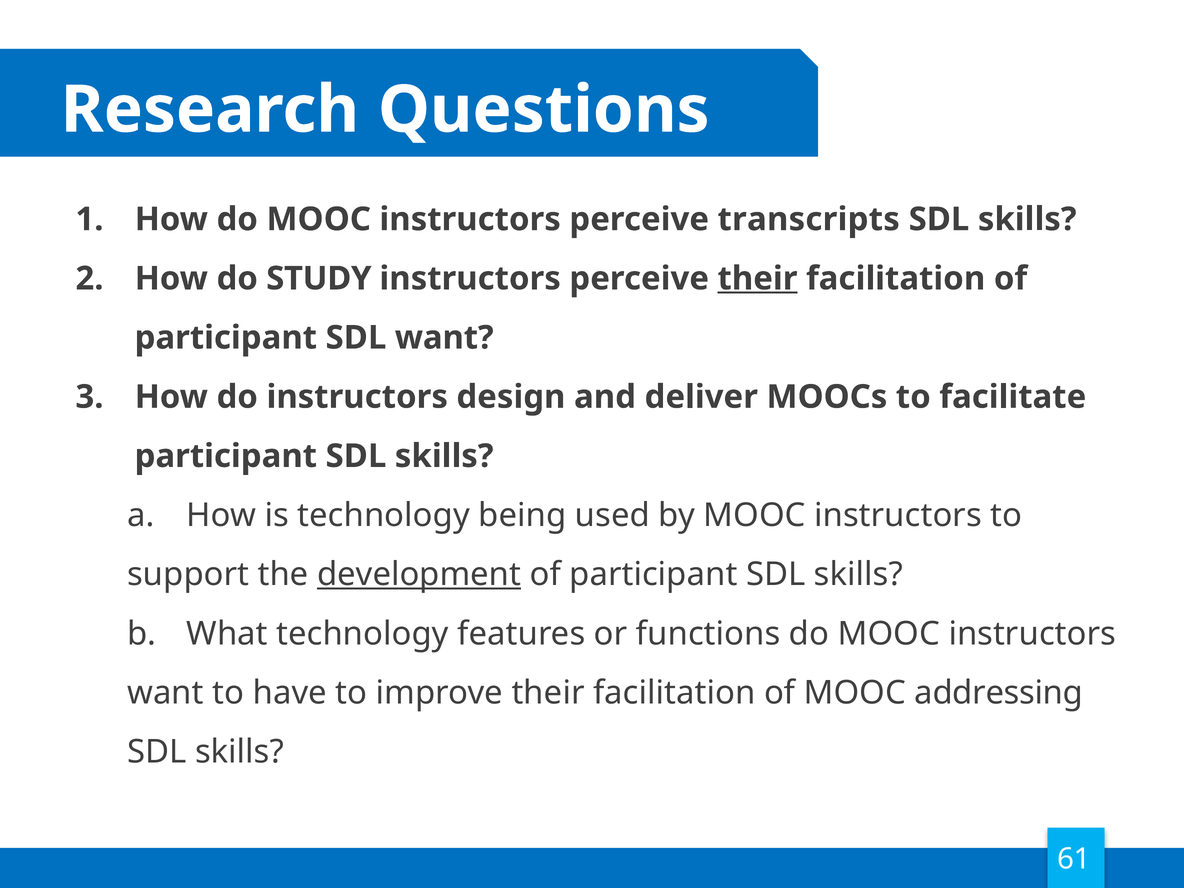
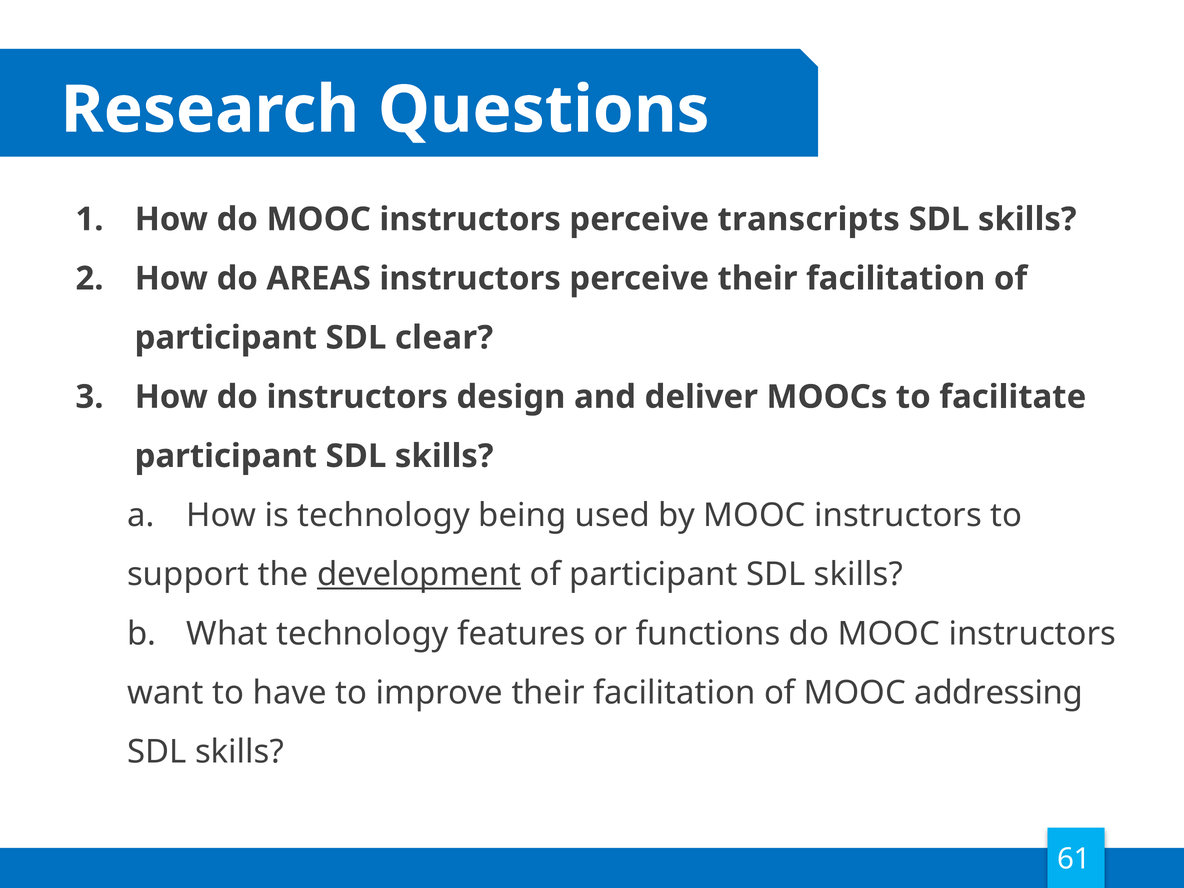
STUDY: STUDY -> AREAS (319, 279)
their underline: present -> none (757, 279)
SDL want: want -> clear (444, 338)
